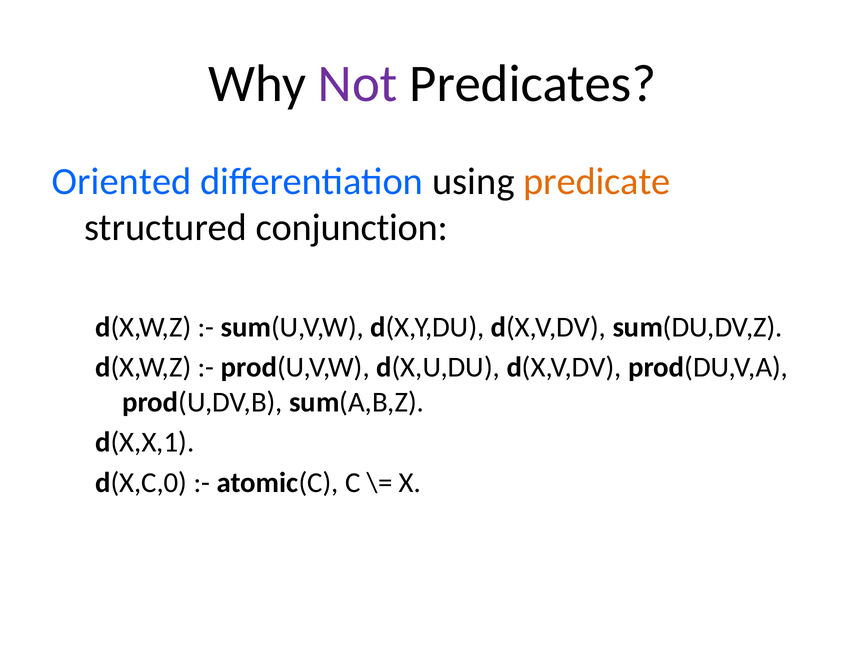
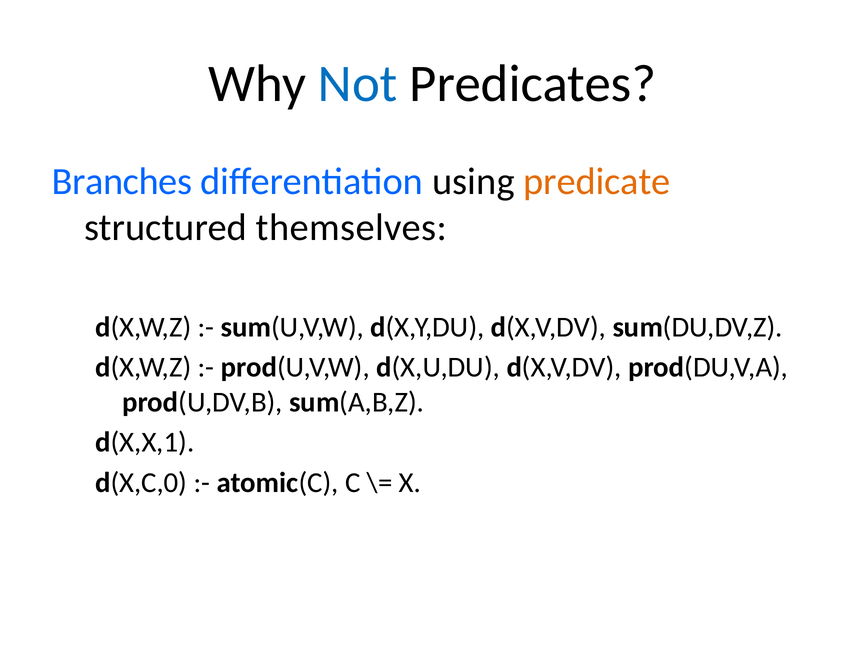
Not colour: purple -> blue (358, 84)
Oriented: Oriented -> Branches (122, 181)
conjunction: conjunction -> themselves (351, 228)
